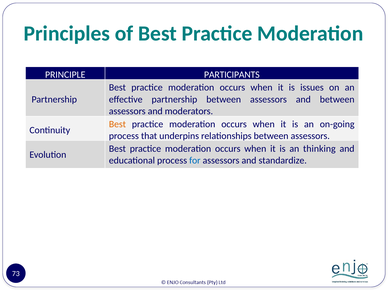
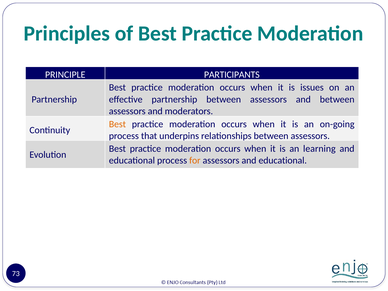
thinking: thinking -> learning (319, 149)
for colour: blue -> orange (195, 160)
assessors and standardize: standardize -> educational (283, 160)
